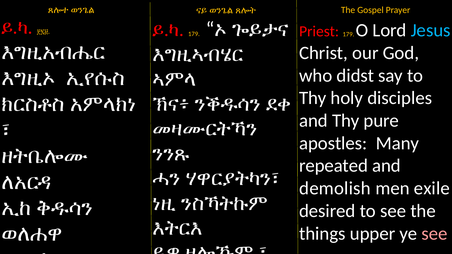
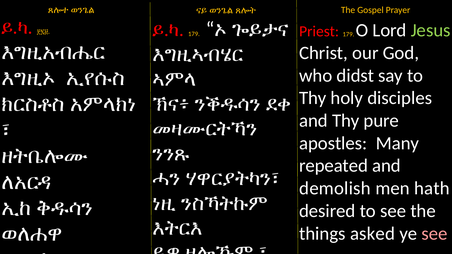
Jesus colour: light blue -> light green (431, 30)
exile: exile -> hath (432, 189)
upper: upper -> asked (373, 234)
